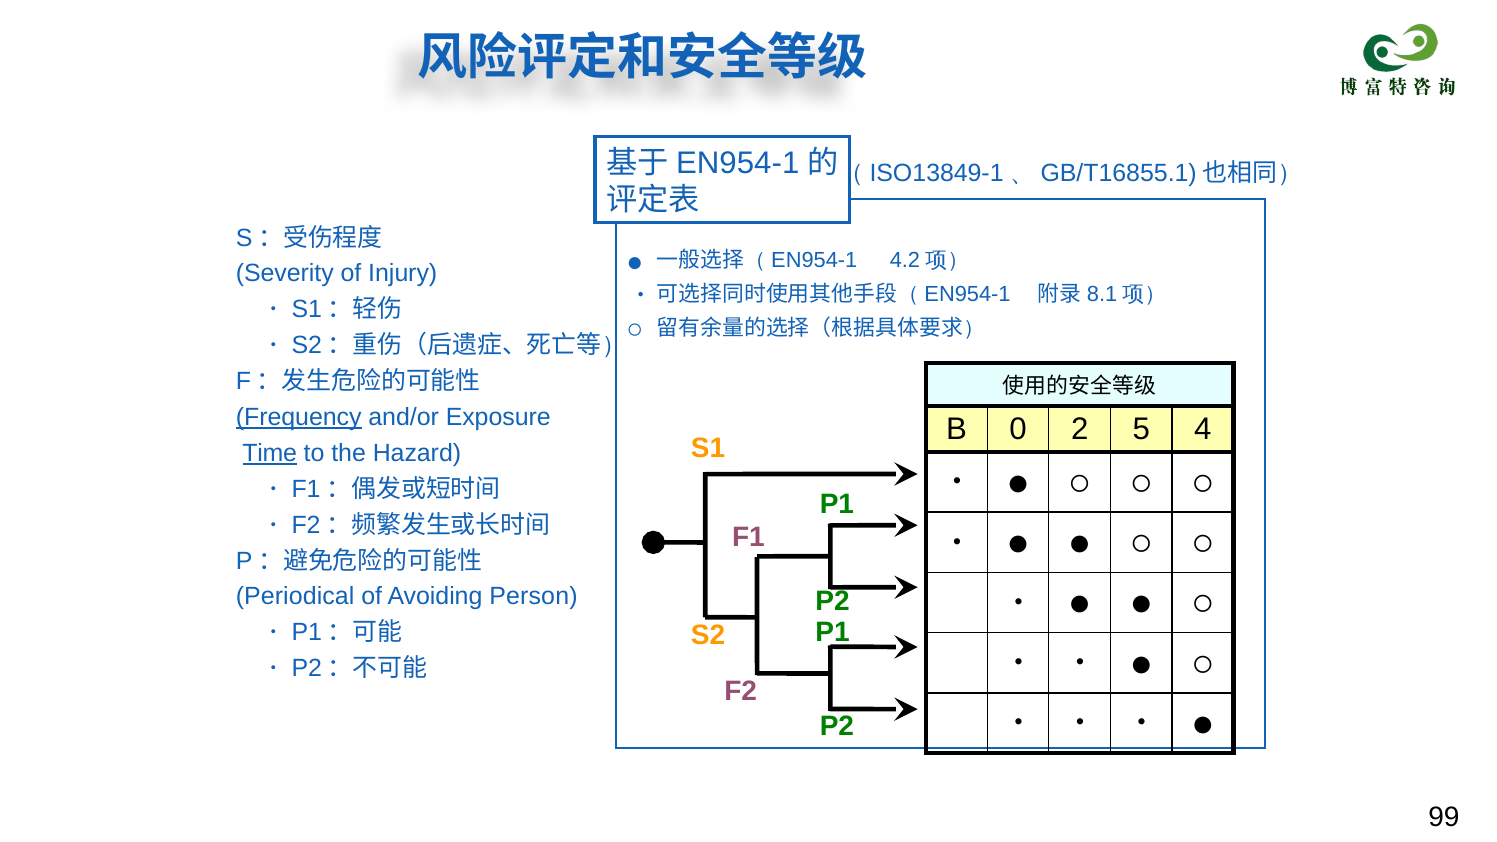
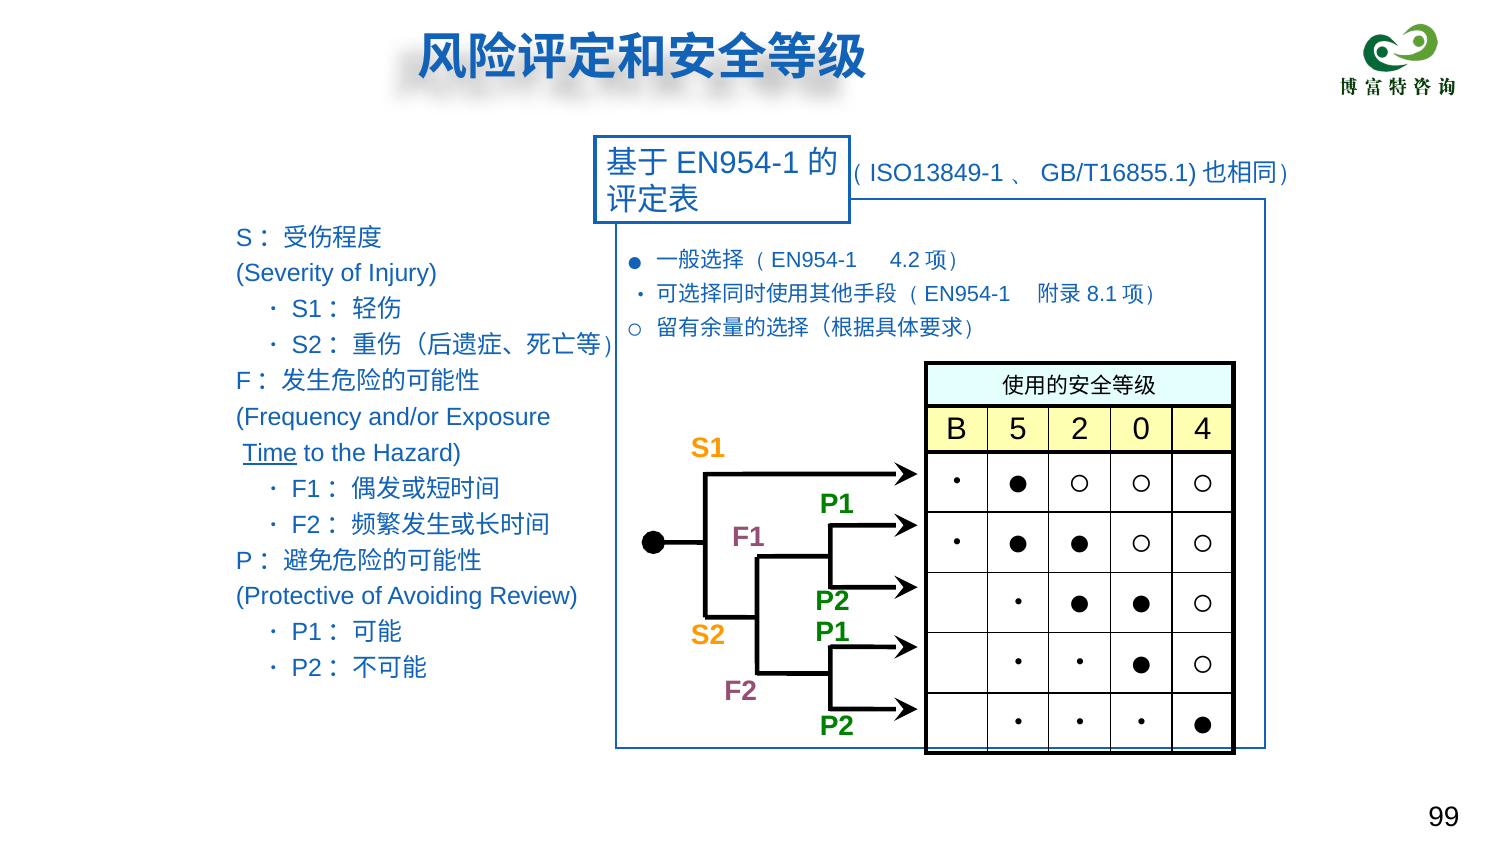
Frequency underline: present -> none (299, 417)
0: 0 -> 5 (1018, 429)
5: 5 -> 0 (1141, 429)
Periodical: Periodical -> Protective (295, 597)
Person: Person -> Review (534, 597)
